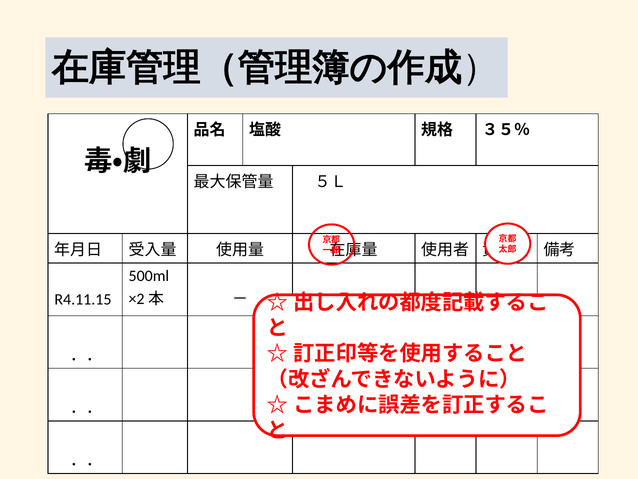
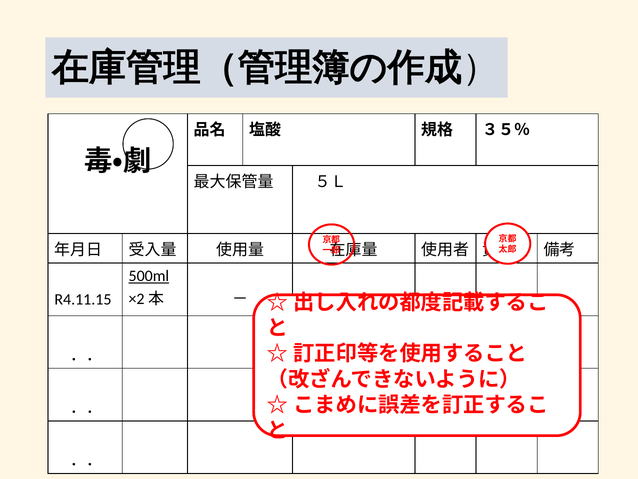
500ml underline: none -> present (149, 276)
